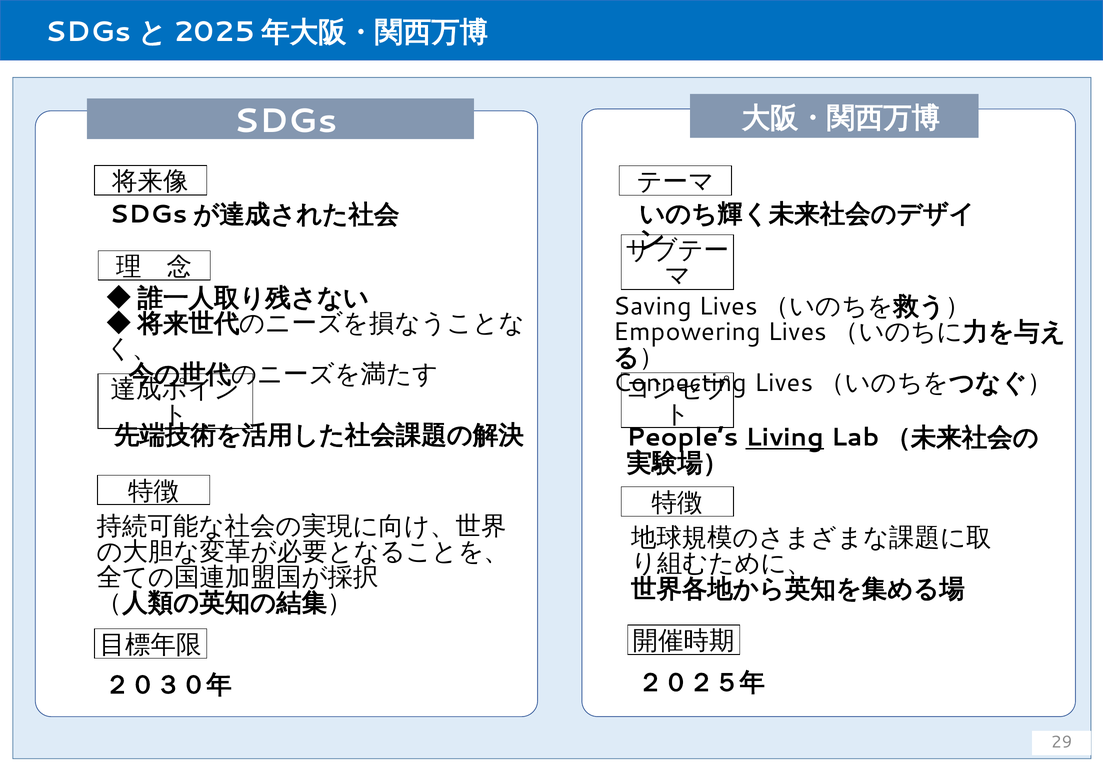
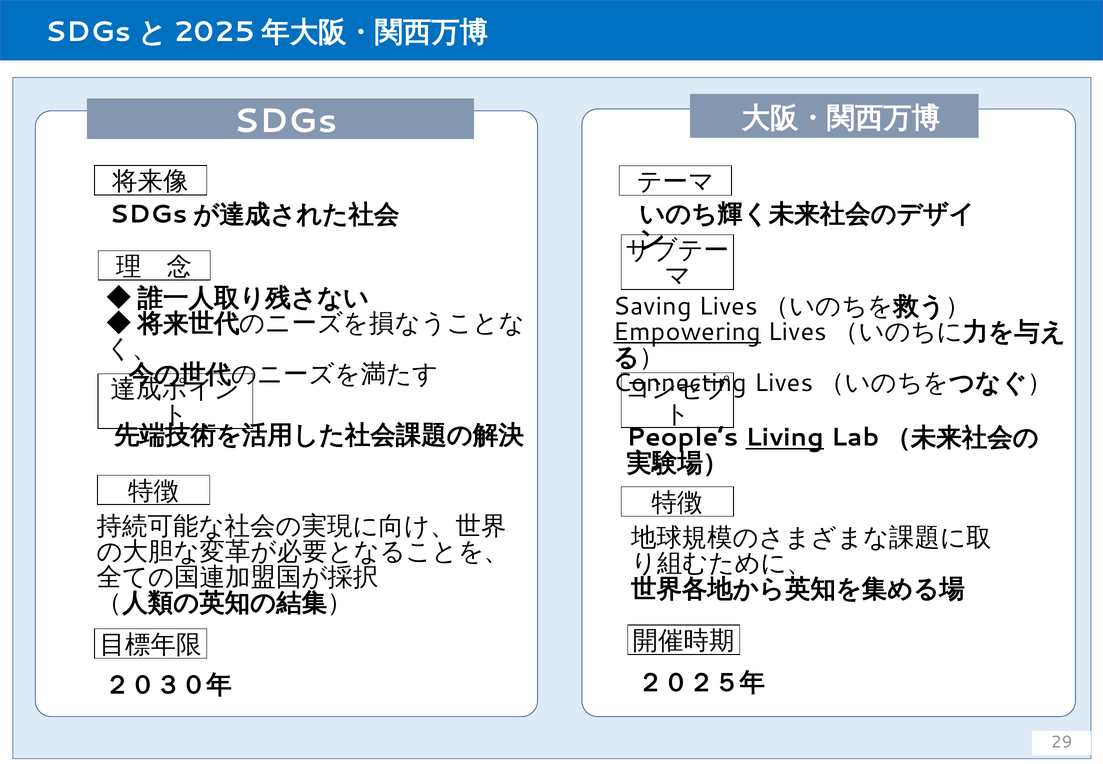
Empowering underline: none -> present (687, 332)
